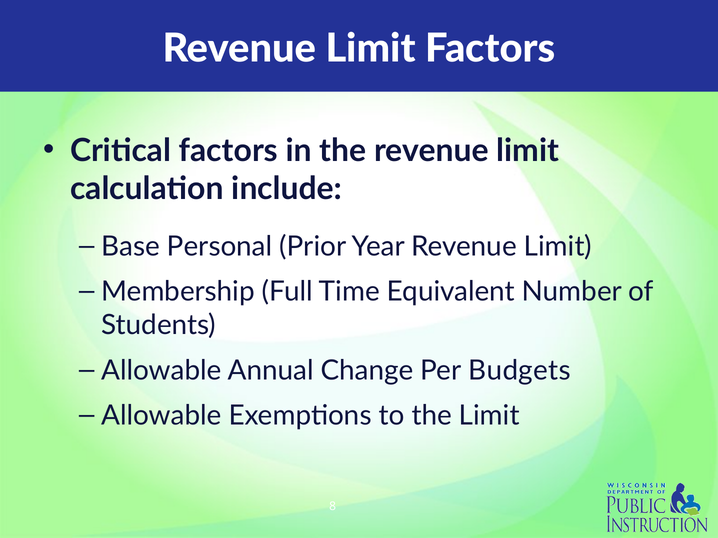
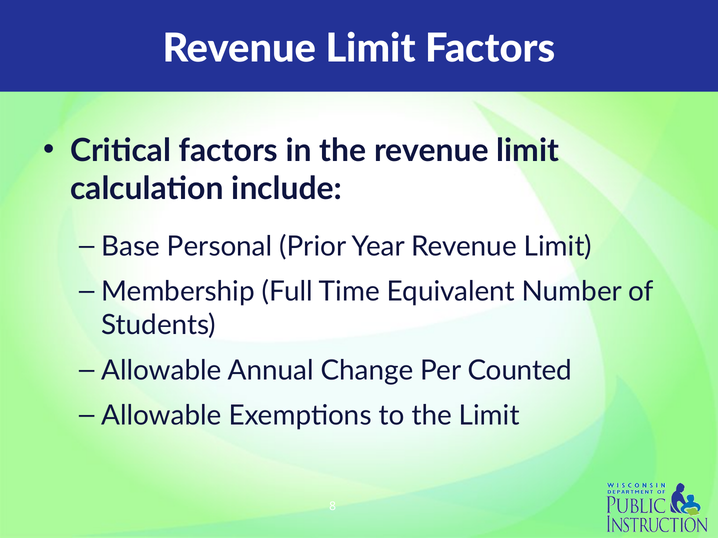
Budgets: Budgets -> Counted (520, 371)
